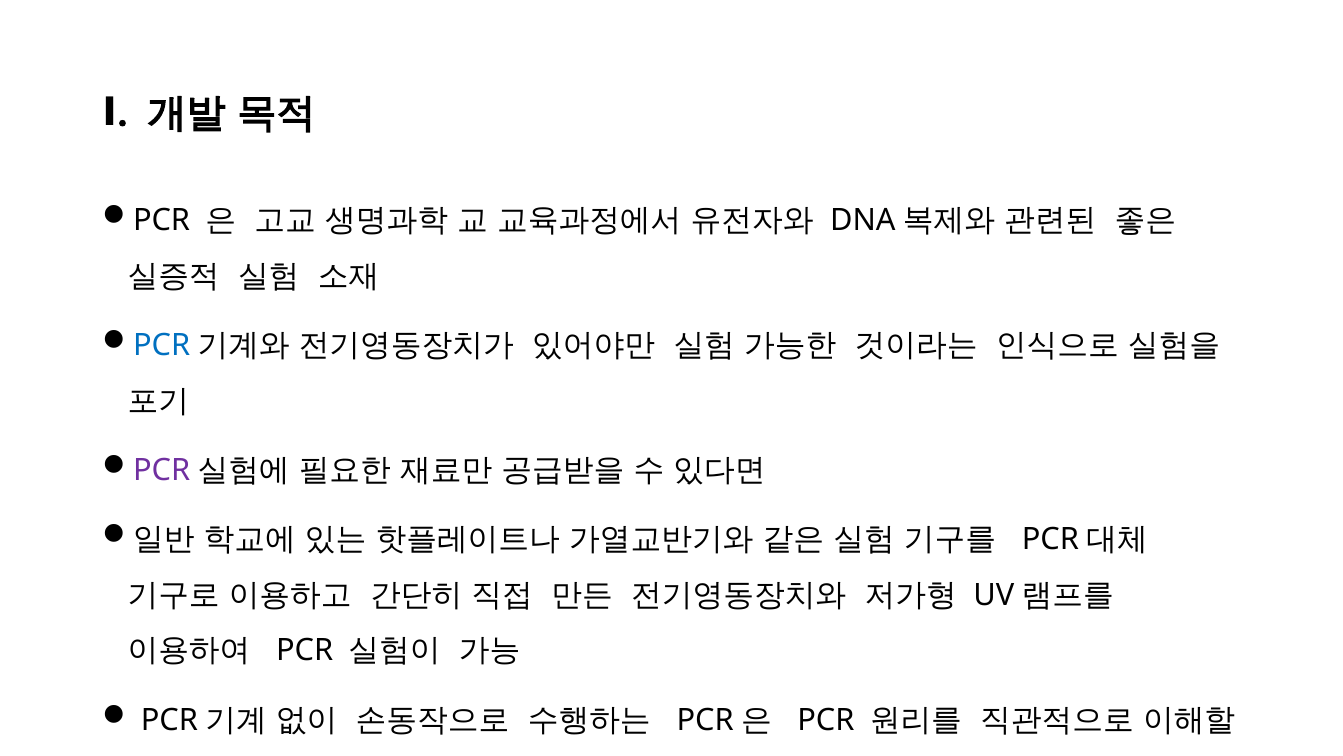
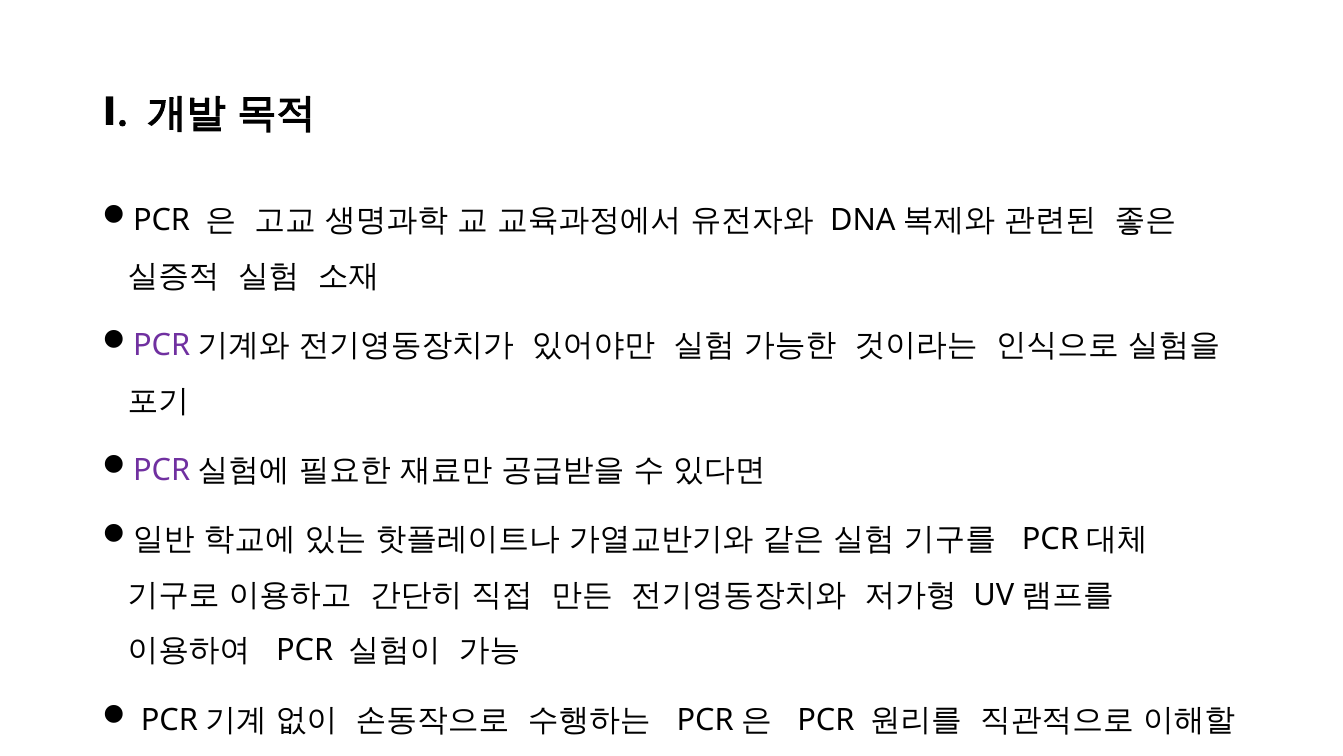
PCR colour: blue -> purple (162, 345)
